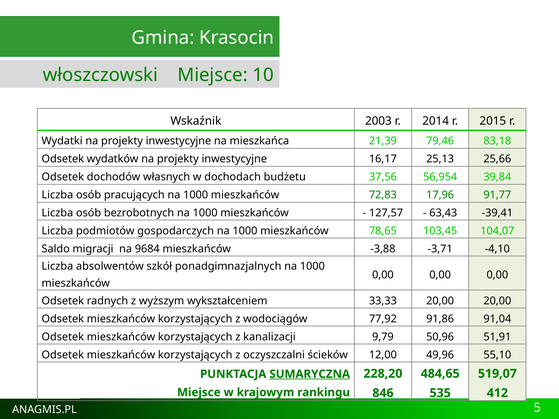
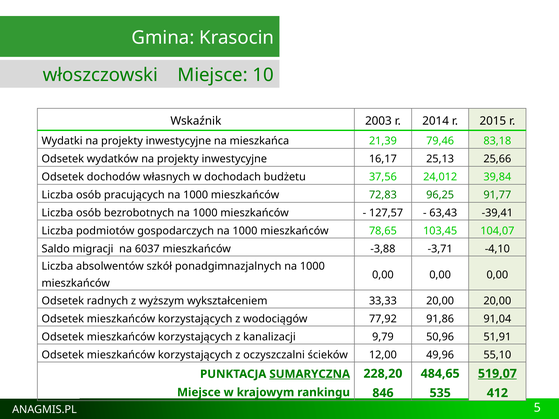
56,954: 56,954 -> 24,012 (440, 177)
17,96: 17,96 -> 96,25 (440, 195)
9684: 9684 -> 6037 (147, 249)
519,07 underline: none -> present (497, 374)
